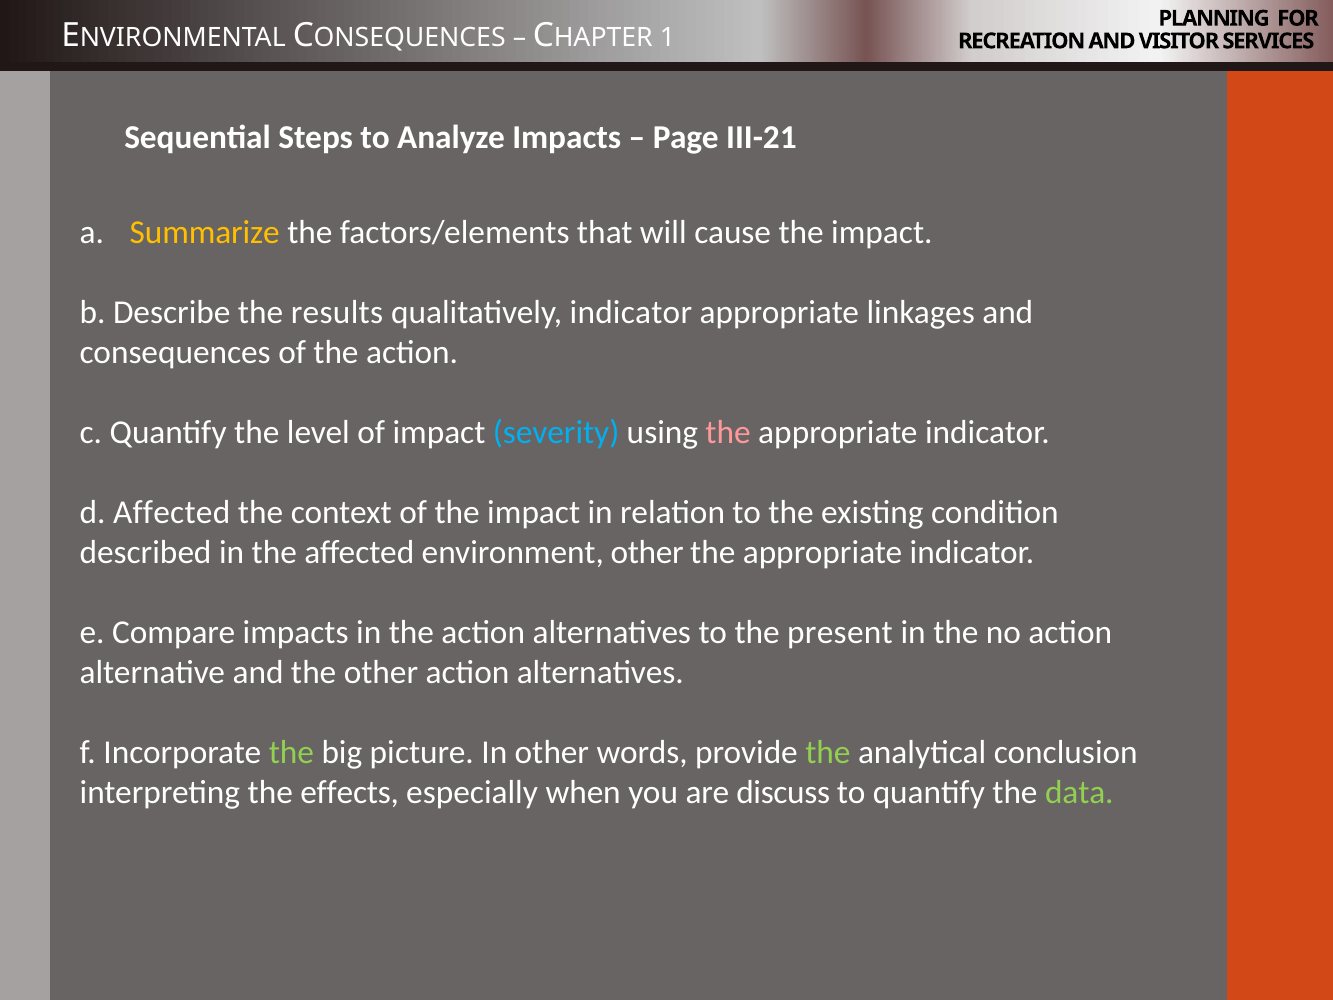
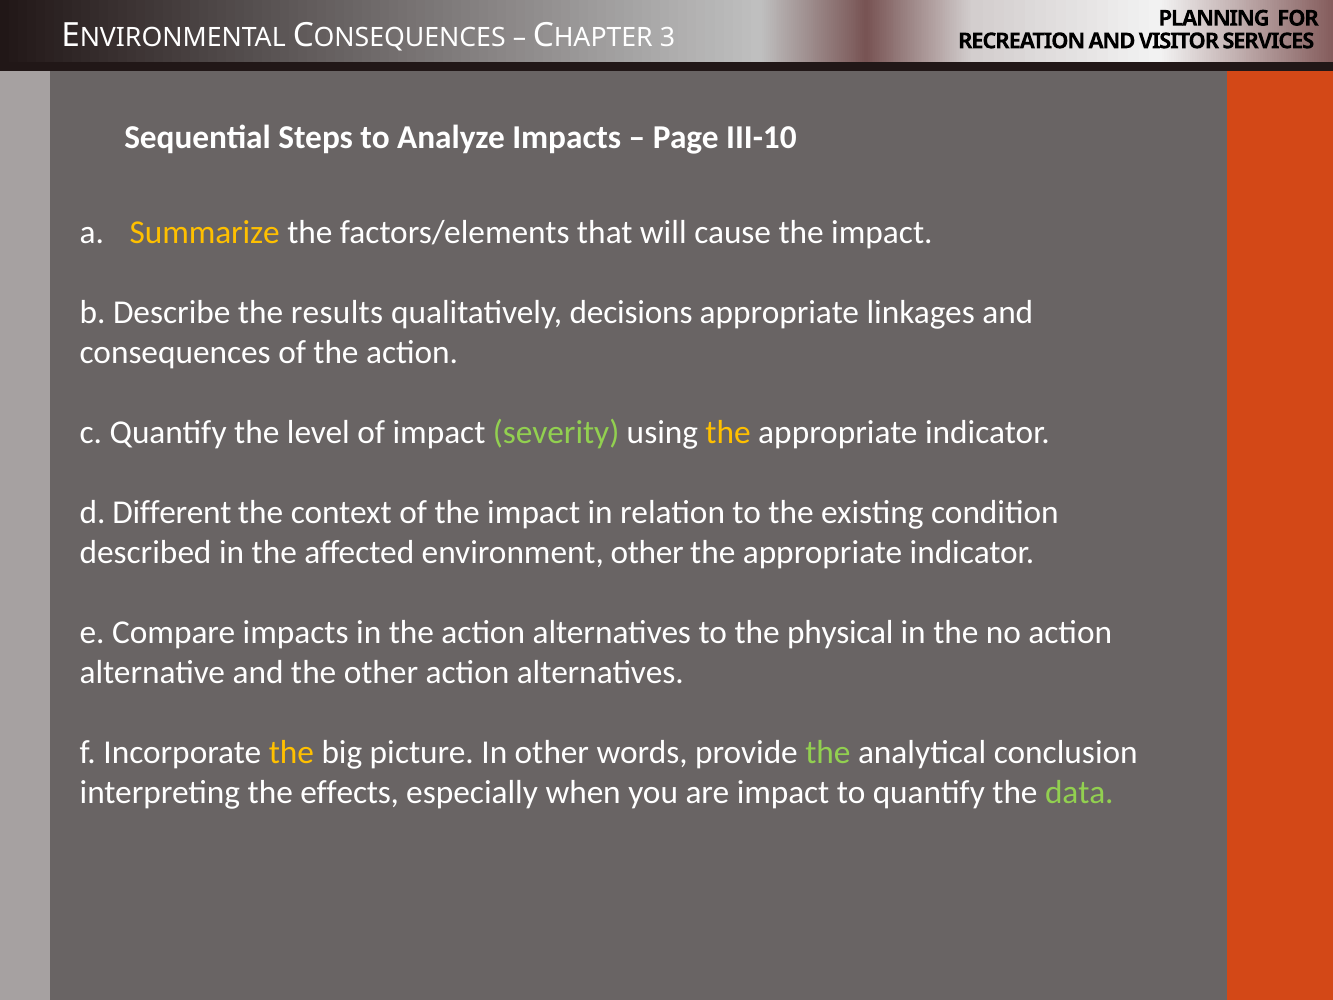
1: 1 -> 3 (667, 37)
III-21: III-21 -> III-10 (761, 137)
qualitatively indicator: indicator -> decisions (631, 313)
severity colour: light blue -> light green (556, 433)
the colour: pink -> yellow (728, 433)
d Affected: Affected -> Different (172, 513)
present: present -> physical (840, 633)
the colour: light green -> yellow (291, 753)
are discuss: discuss -> impact (783, 793)
